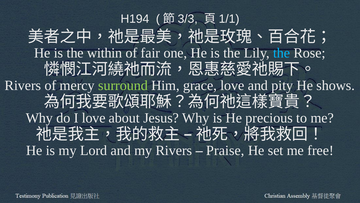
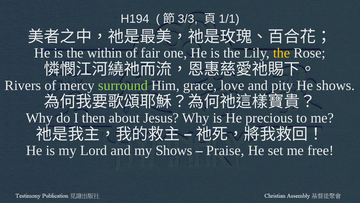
the colour: light blue -> yellow (282, 53)
I love: love -> then (94, 118)
my Rivers: Rivers -> Shows (174, 150)
